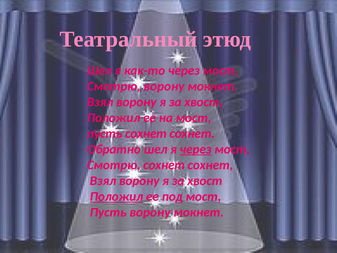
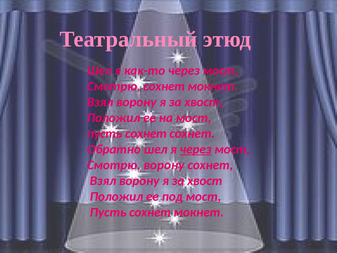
Смотрю ворону: ворону -> сохнет (164, 86)
Смотрю сохнет: сохнет -> ворону (164, 165)
Положил underline: present -> none (116, 196)
ворону: ворону -> сохнет (150, 212)
